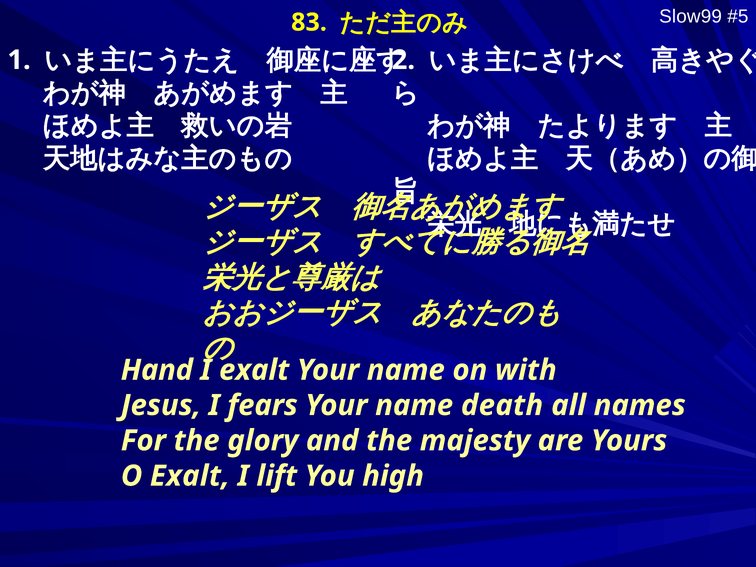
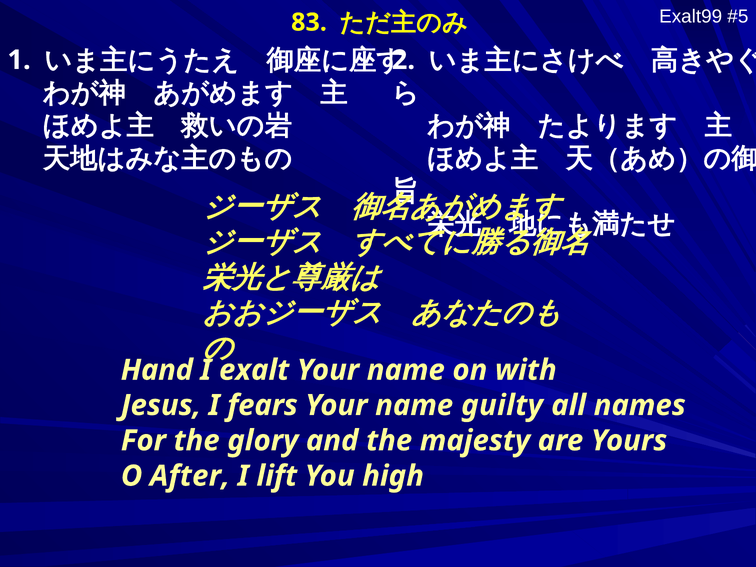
Slow99: Slow99 -> Exalt99 (691, 17)
death: death -> guilty (502, 405)
O Exalt: Exalt -> After (190, 476)
